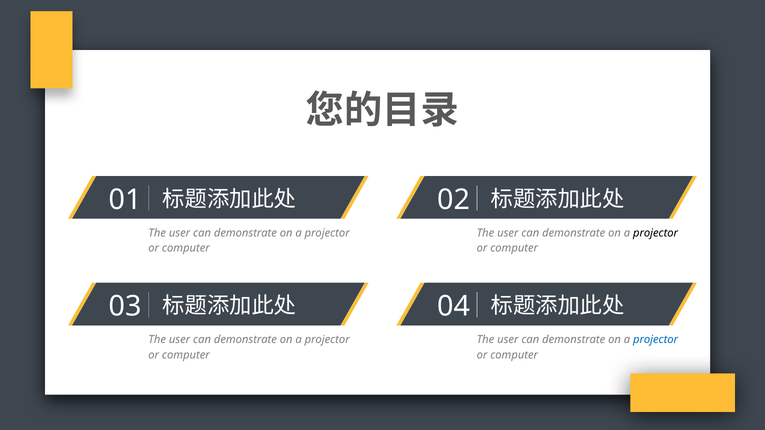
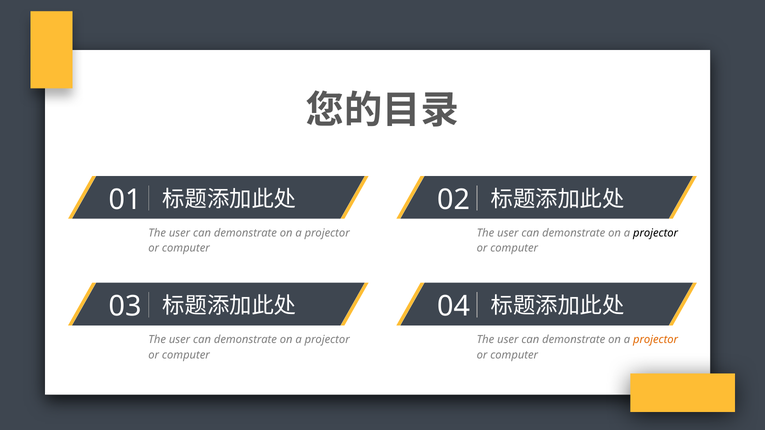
projector colour: blue -> orange (656, 340)
